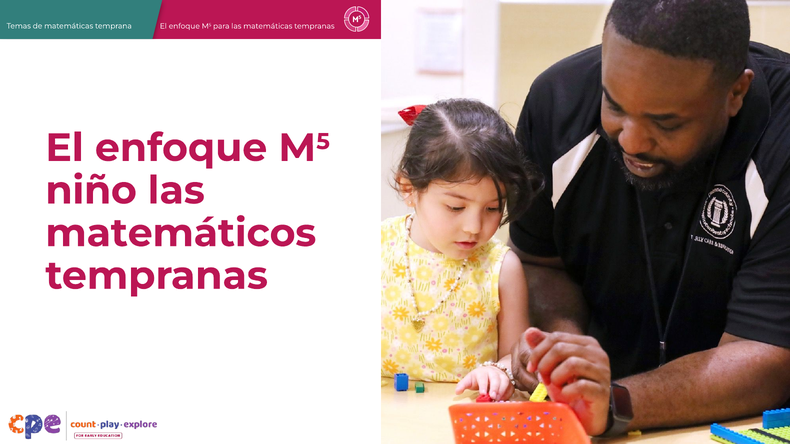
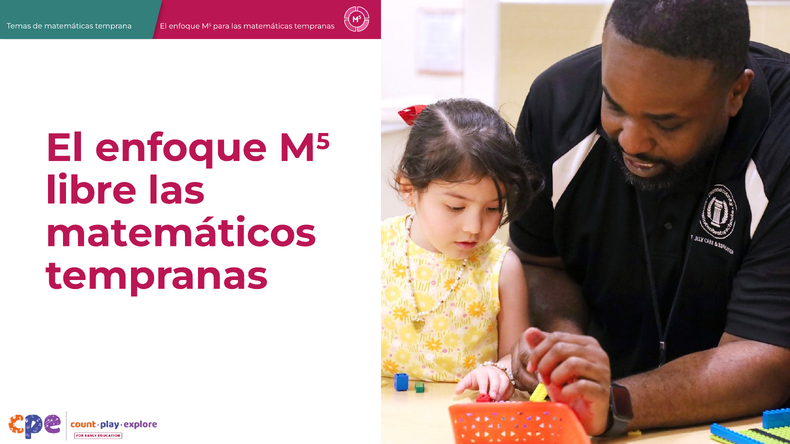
niño: niño -> libre (91, 191)
